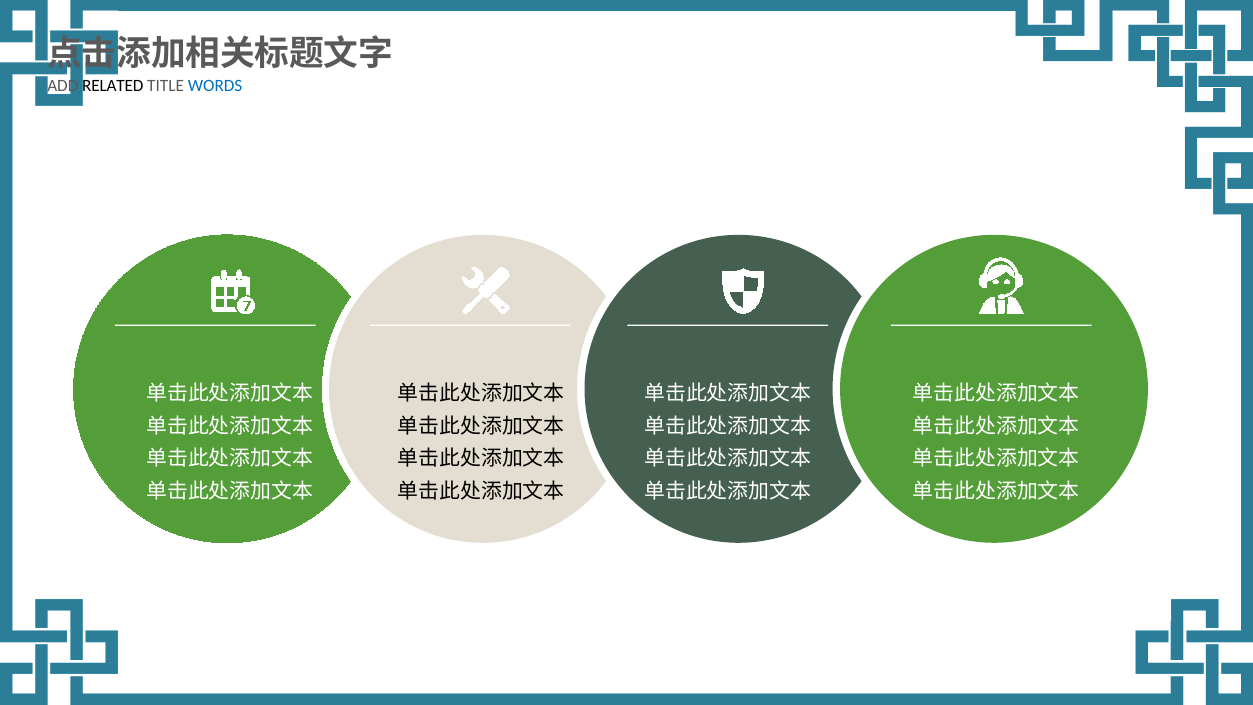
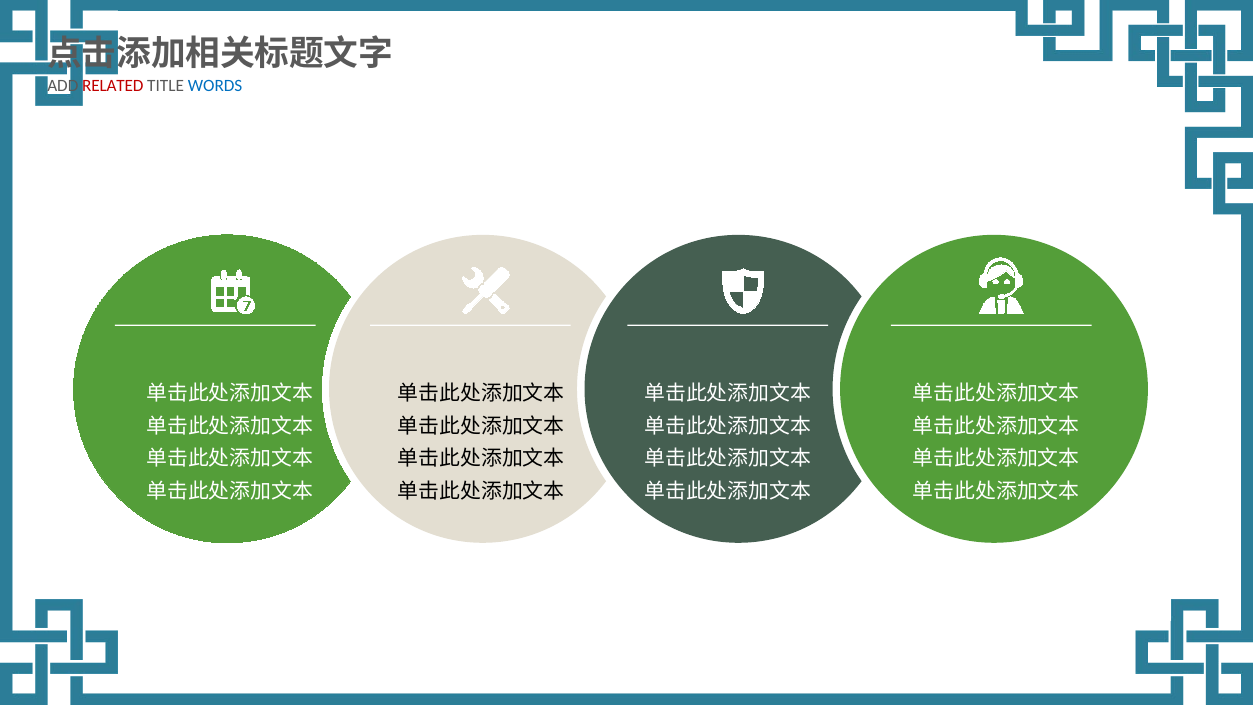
RELATED colour: black -> red (113, 86)
